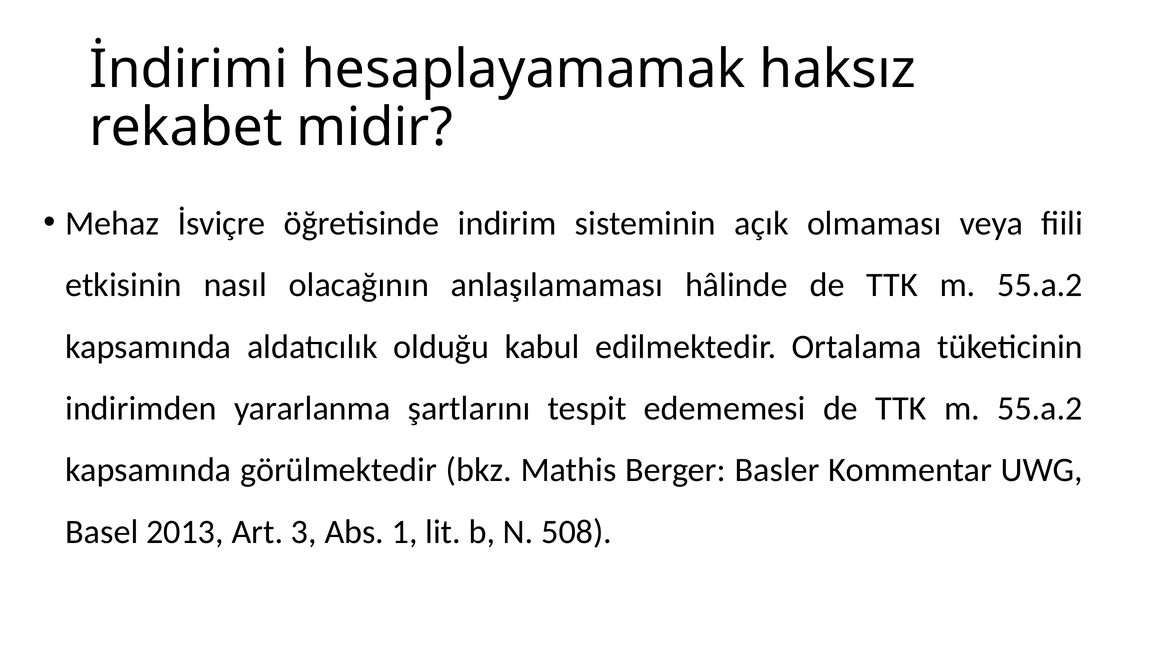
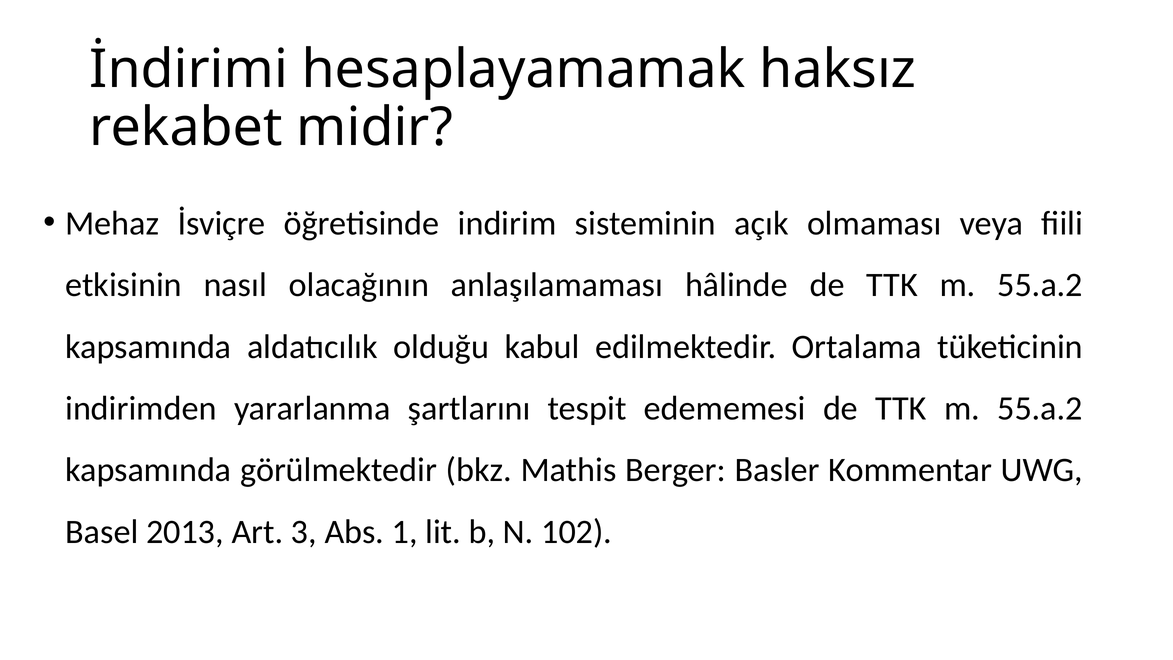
508: 508 -> 102 (577, 532)
